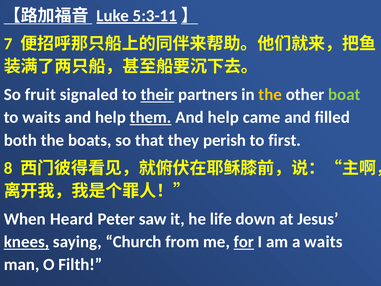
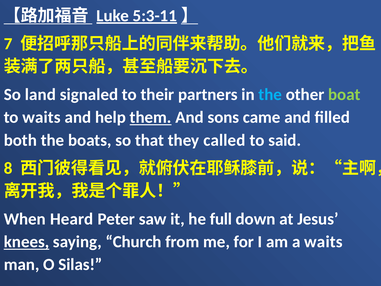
fruit: fruit -> land (40, 95)
their underline: present -> none (157, 95)
the colour: yellow -> light blue (270, 95)
help: help -> sons (223, 117)
perish: perish -> called (224, 140)
first: first -> said (285, 140)
life: life -> full (221, 219)
for underline: present -> none (244, 242)
Filth: Filth -> Silas (80, 264)
